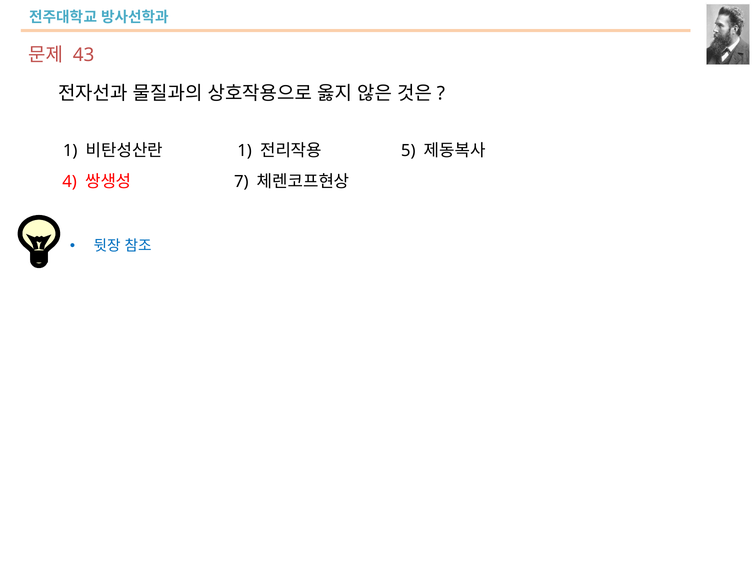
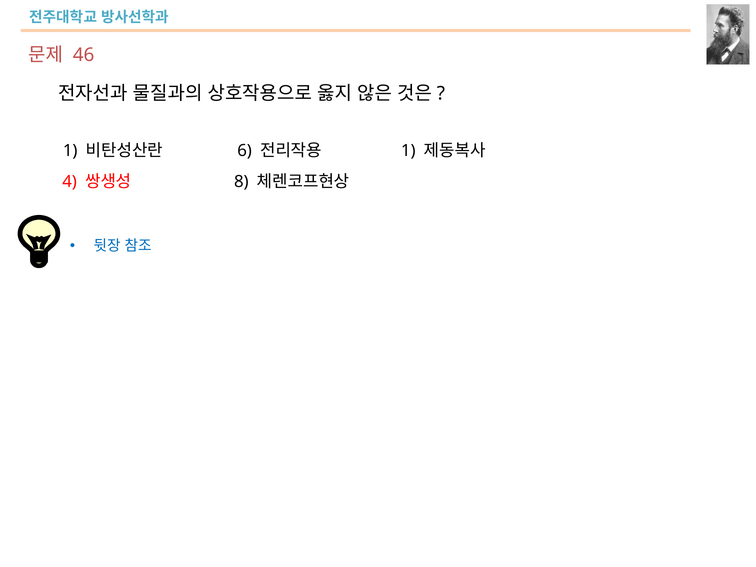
43: 43 -> 46 (84, 55)
1: 1 -> 6 (245, 151)
5: 5 -> 1 (408, 151)
7: 7 -> 8 (241, 181)
